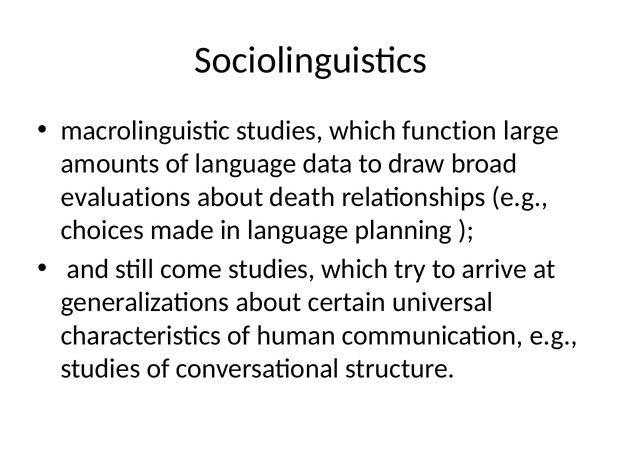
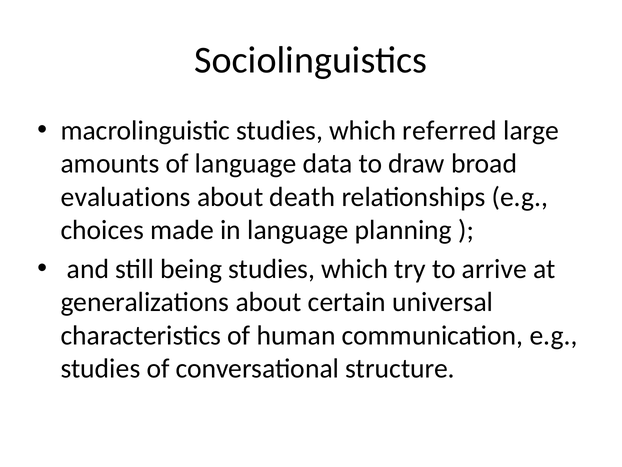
function: function -> referred (450, 130)
come: come -> being (191, 269)
